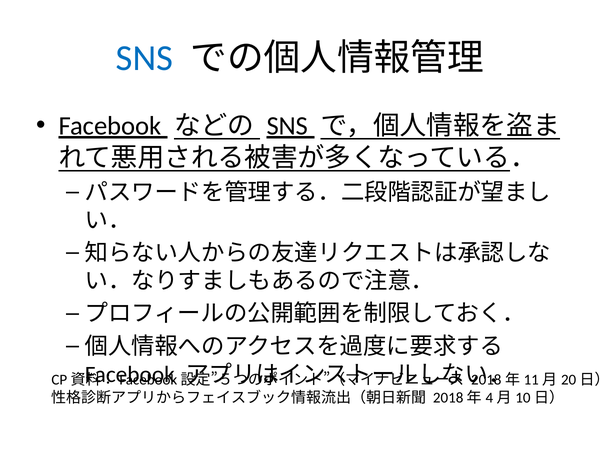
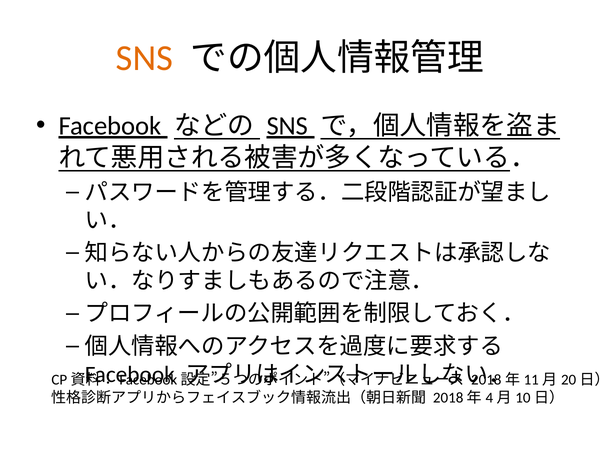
SNS colour: blue -> orange (145, 58)
